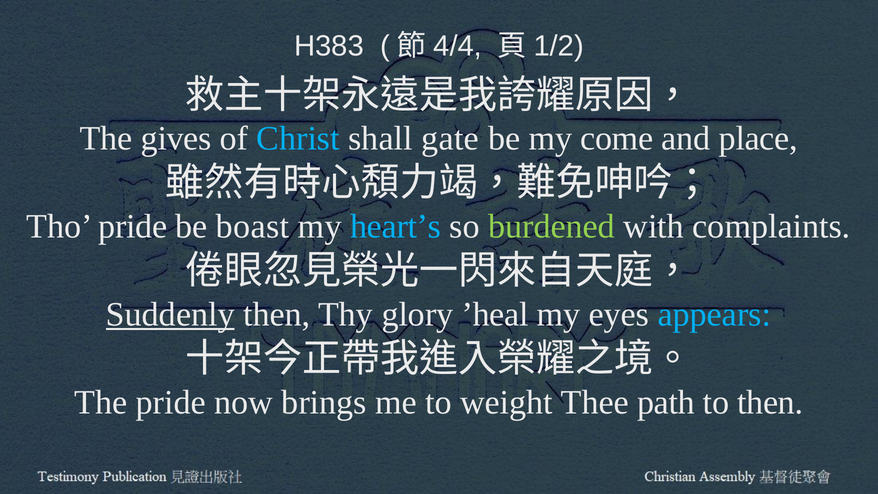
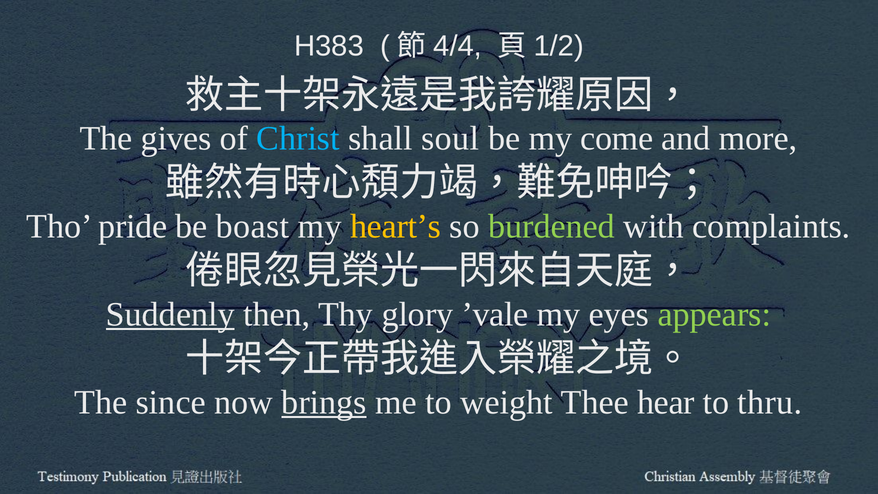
gate: gate -> soul (450, 139)
place: place -> more (758, 139)
heart’s colour: light blue -> yellow (396, 227)
’heal: ’heal -> ’vale (495, 314)
appears colour: light blue -> light green (714, 314)
The pride: pride -> since (171, 402)
brings underline: none -> present (324, 402)
path: path -> hear (666, 402)
to then: then -> thru (770, 402)
